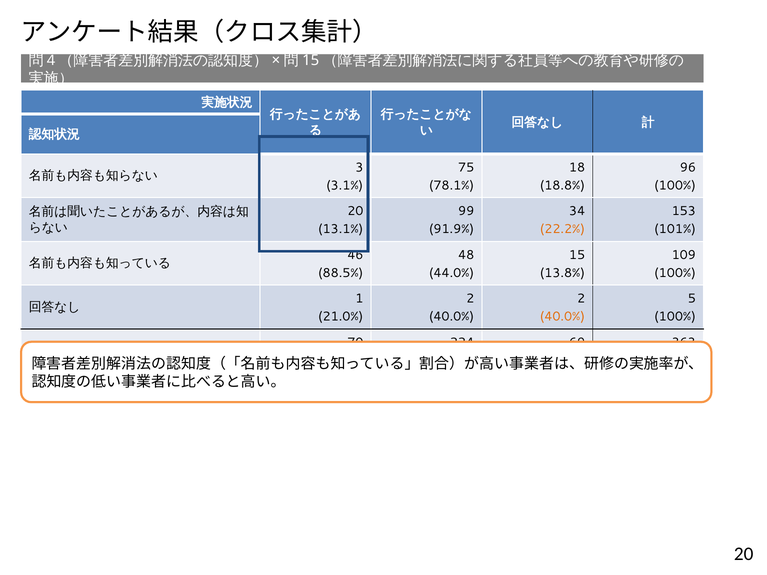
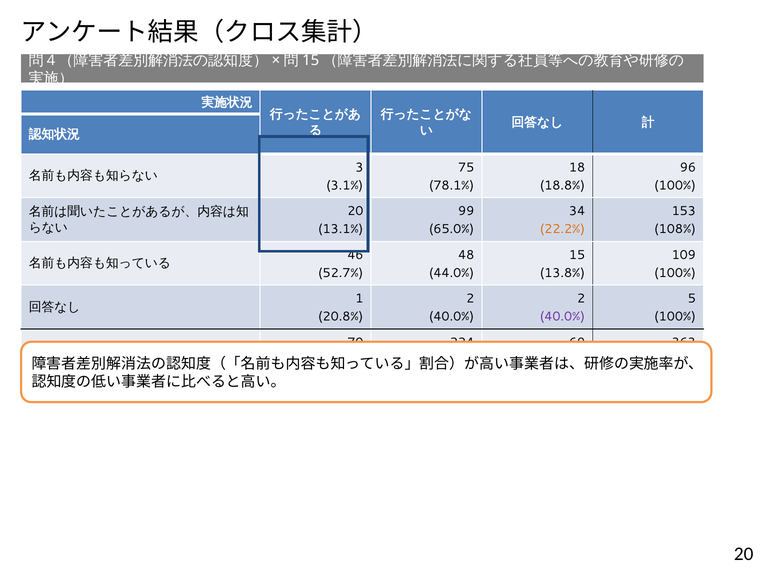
91.9%: 91.9% -> 65.0% (451, 229)
101%: 101% -> 108% (675, 229)
88.5%: 88.5% -> 52.7% (341, 273)
21.0%: 21.0% -> 20.8% (341, 317)
40.0% colour: orange -> purple (562, 317)
